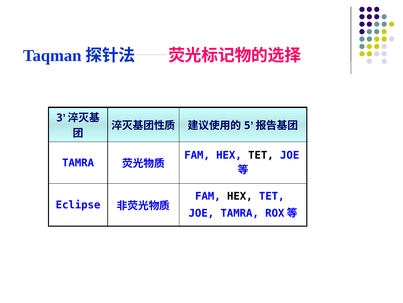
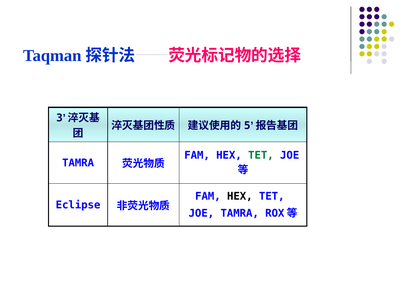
TET colour: black -> green (261, 155)
